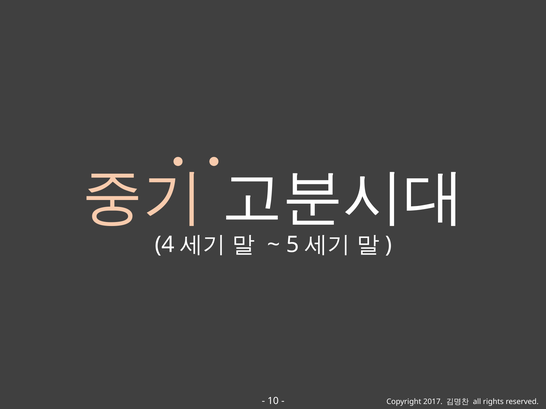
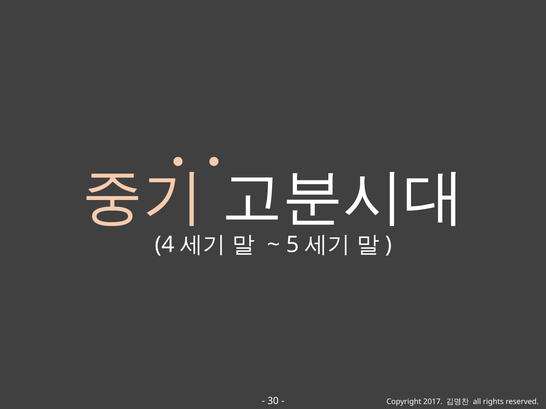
10: 10 -> 30 (273, 401)
